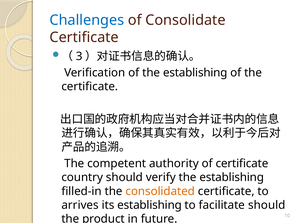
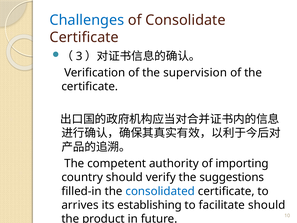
of the establishing: establishing -> supervision (195, 73)
of certificate: certificate -> importing (242, 163)
verify the establishing: establishing -> suggestions (232, 177)
consolidated colour: orange -> blue (160, 191)
